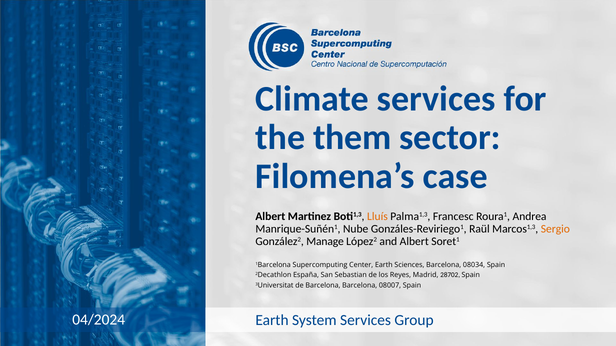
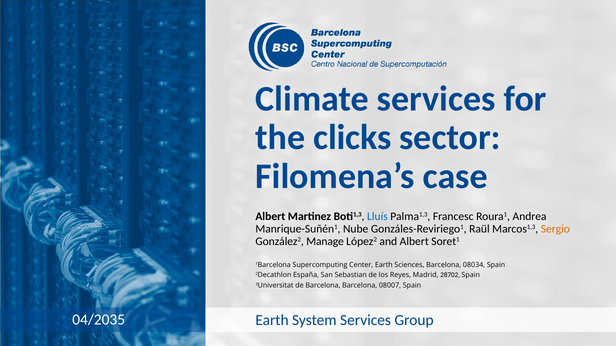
them: them -> clicks (352, 138)
Lluís colour: orange -> blue (377, 217)
04/2024: 04/2024 -> 04/2035 (99, 320)
